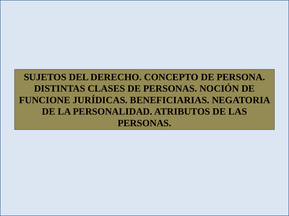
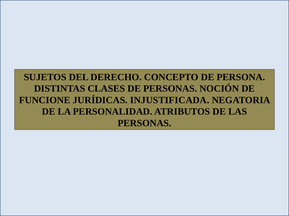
BENEFICIARIAS: BENEFICIARIAS -> INJUSTIFICADA (170, 100)
